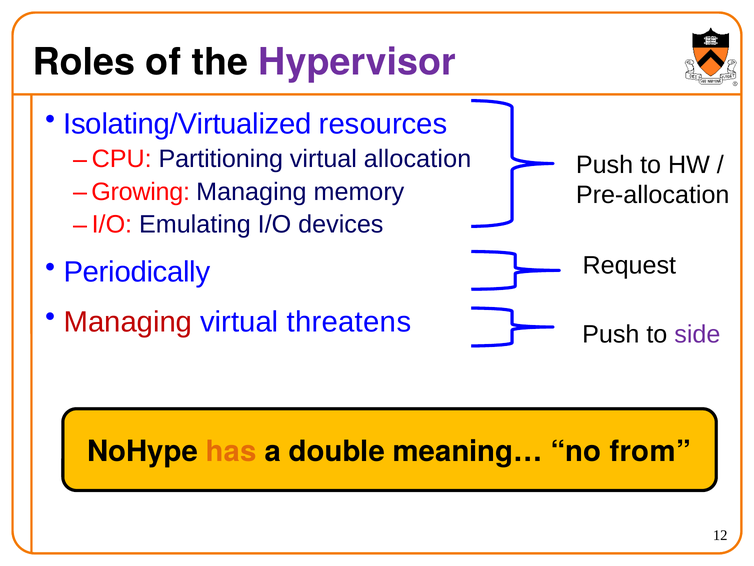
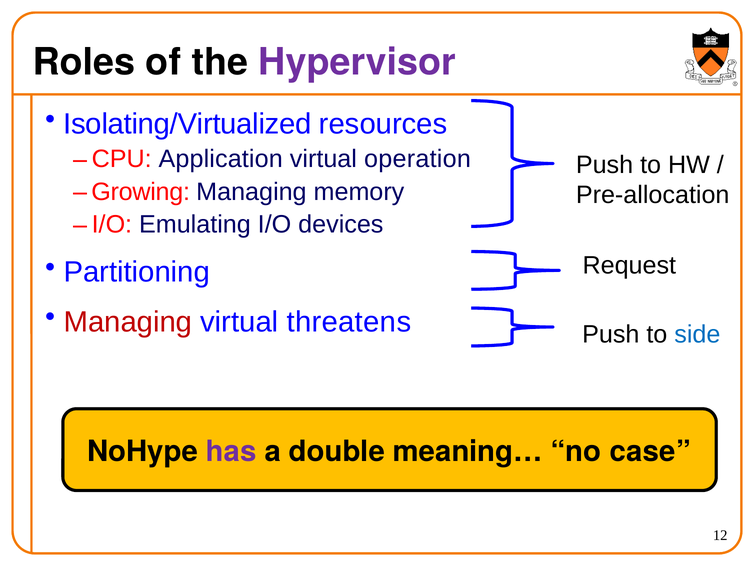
Partitioning: Partitioning -> Application (221, 159)
allocation: allocation -> operation (418, 159)
Periodically: Periodically -> Partitioning (137, 272)
side colour: purple -> blue (697, 334)
has colour: orange -> purple (231, 451)
from: from -> case (650, 451)
